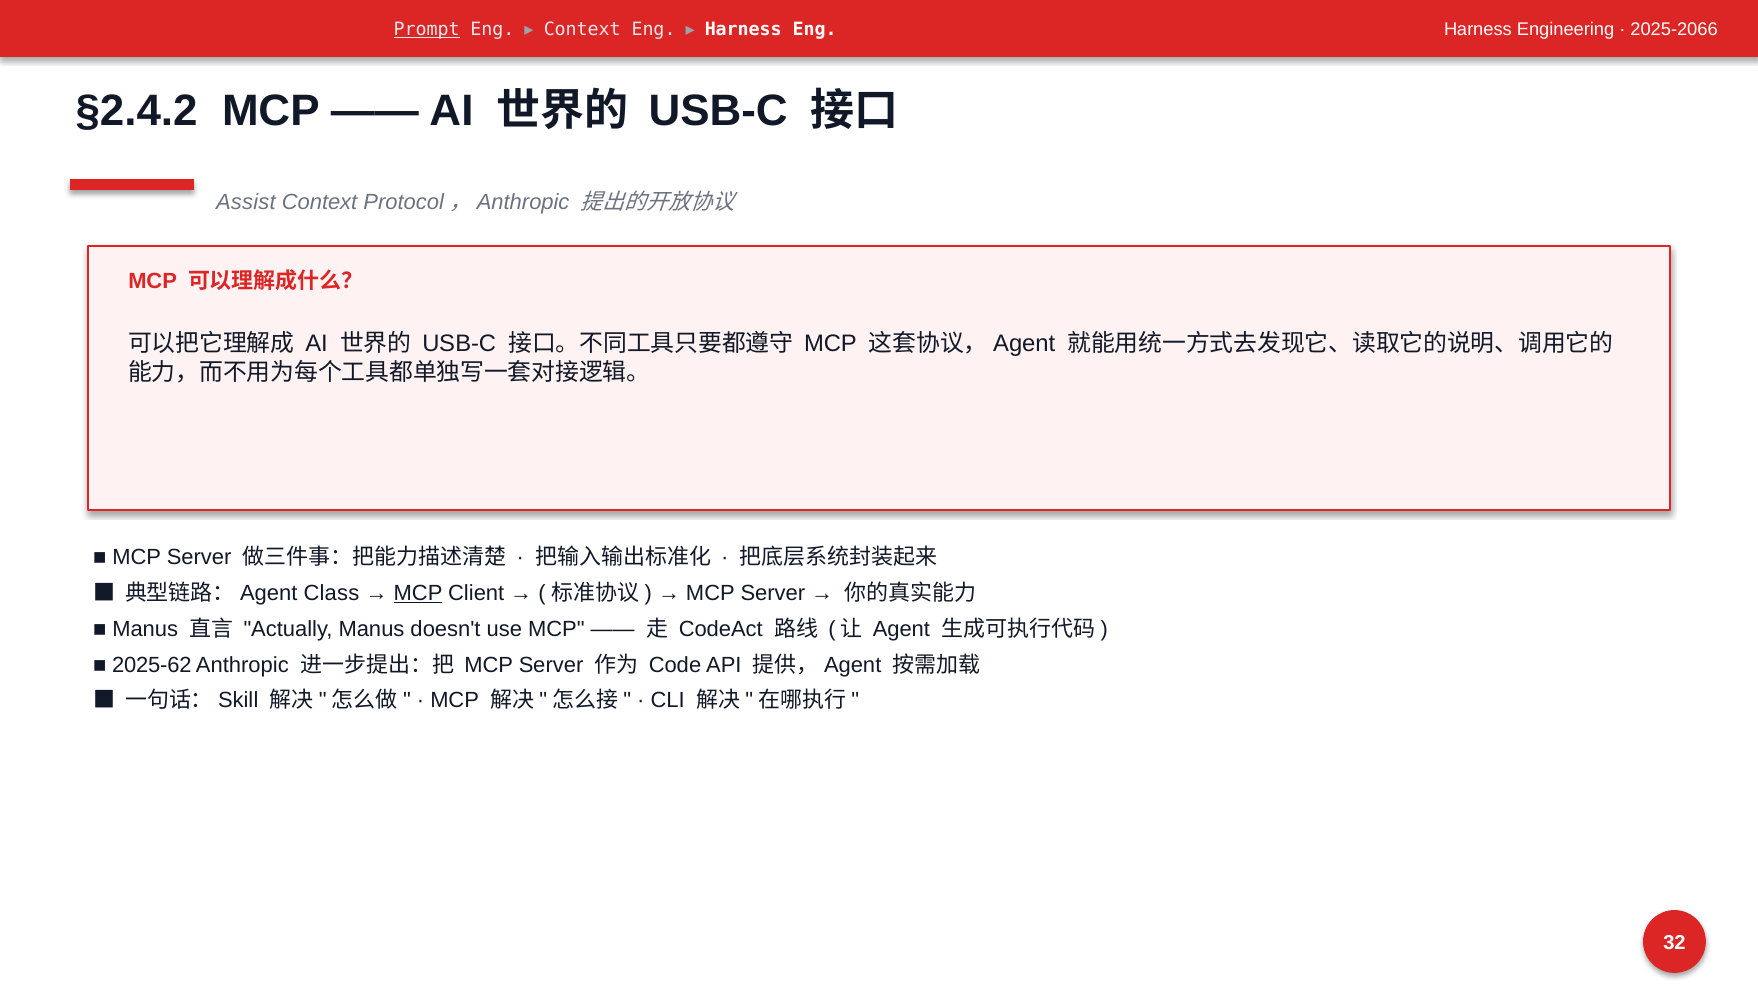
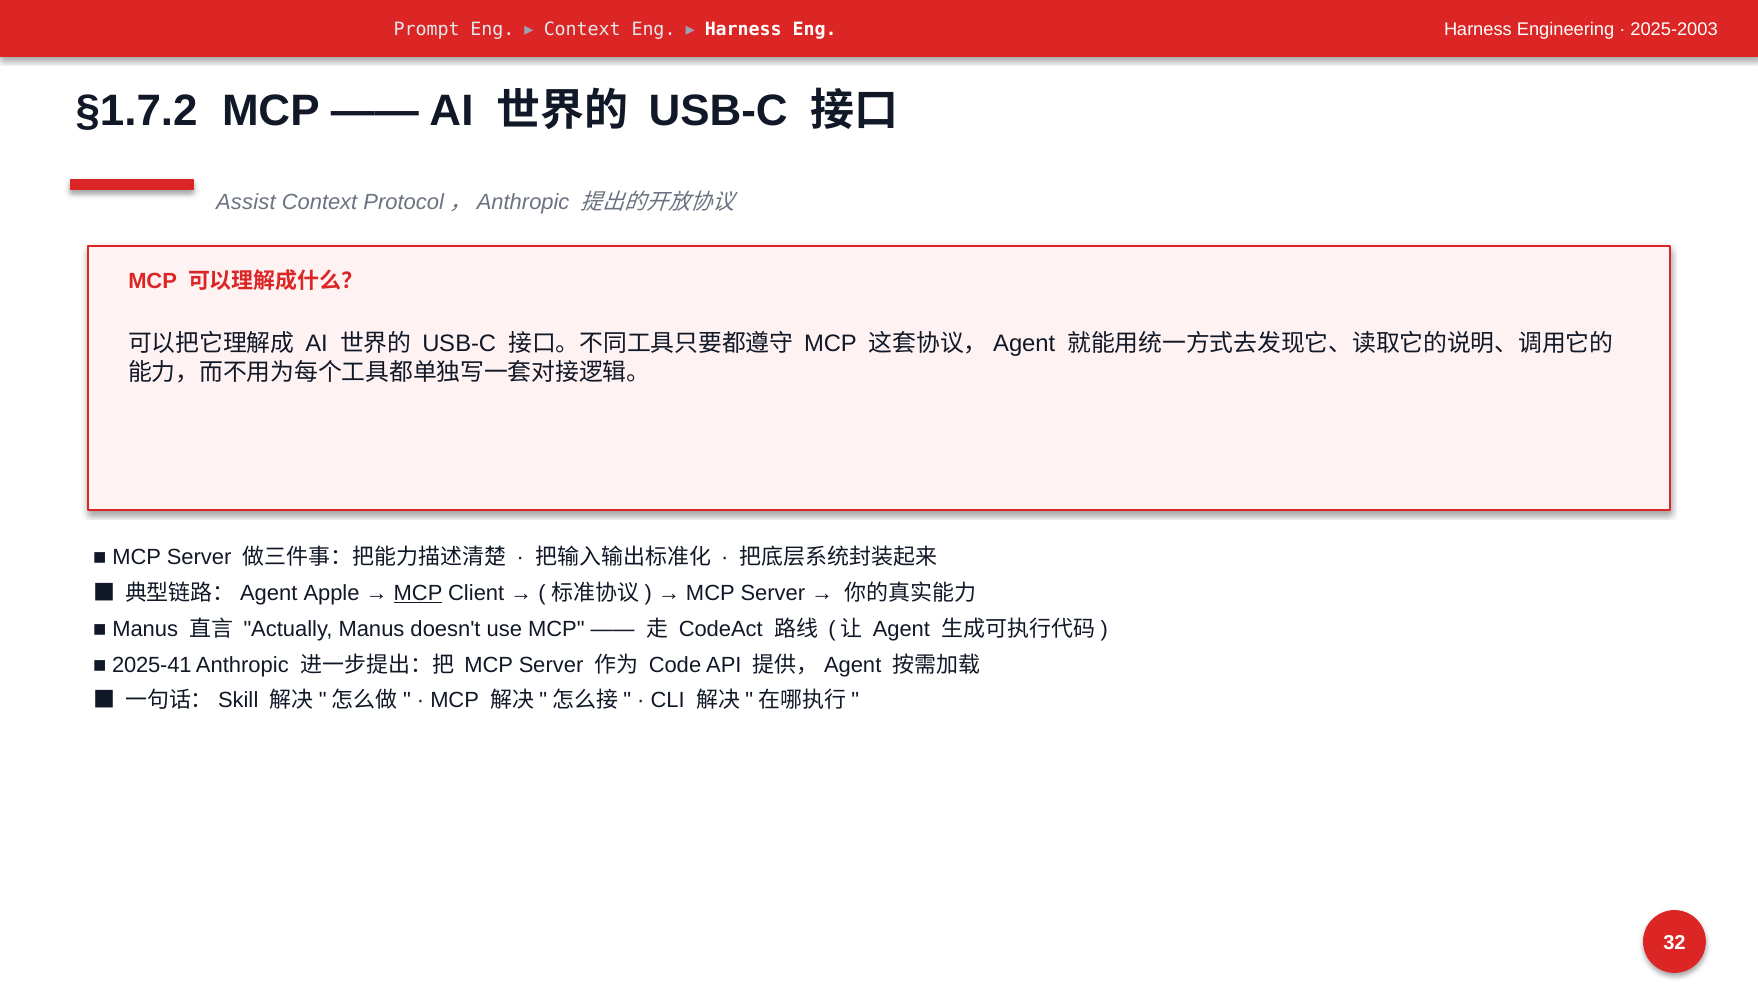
Prompt underline: present -> none (427, 29)
2025-2066: 2025-2066 -> 2025-2003 (1674, 29)
§2.4.2: §2.4.2 -> §1.7.2 (137, 111)
Class: Class -> Apple (332, 593)
2025-62: 2025-62 -> 2025-41 (152, 665)
